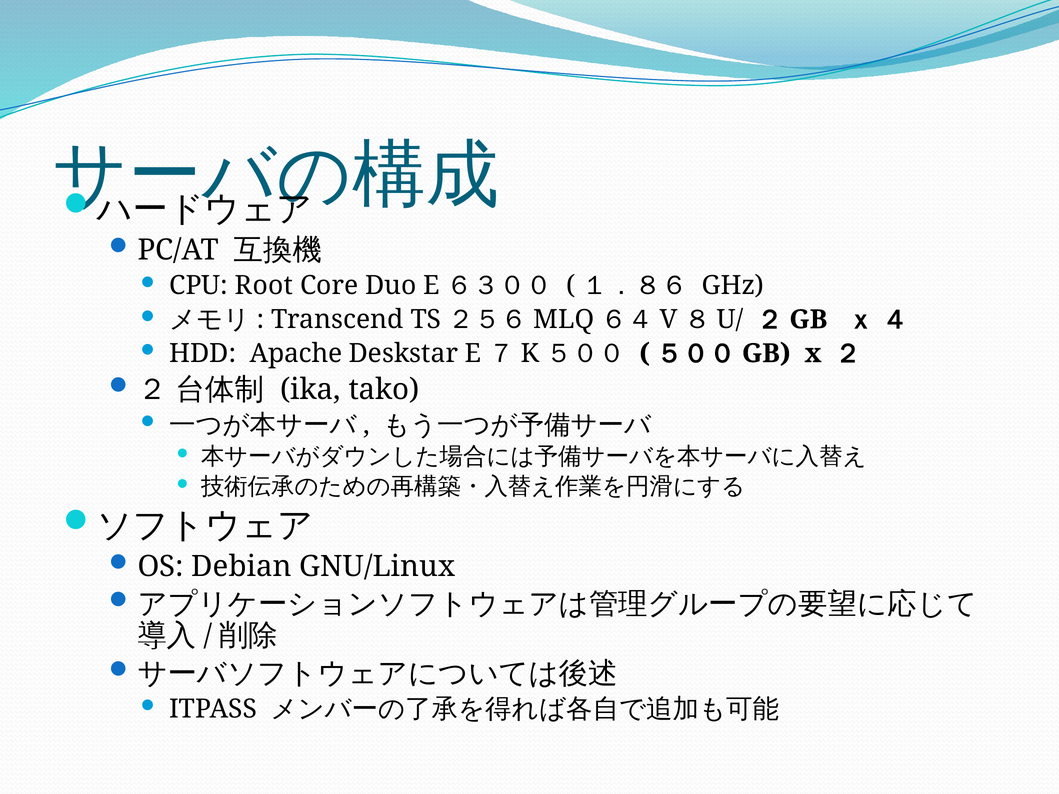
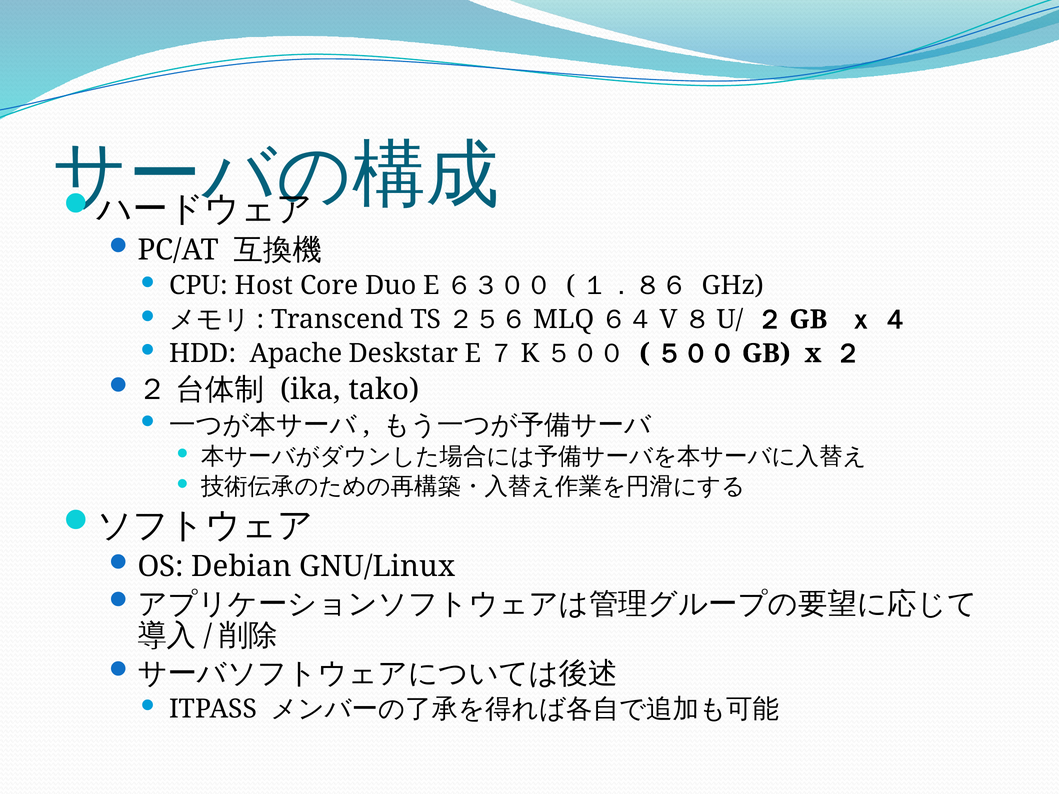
Root: Root -> Host (264, 286)
